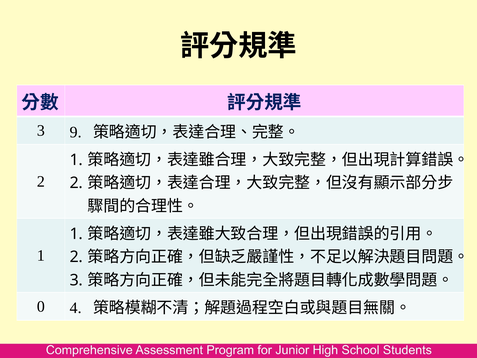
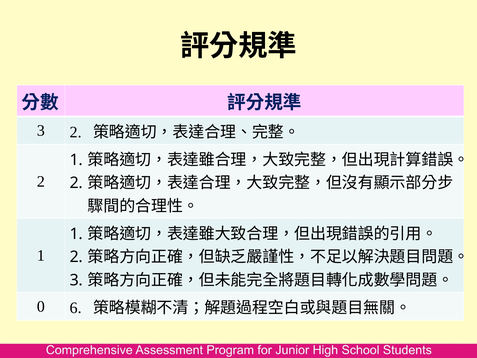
3 9: 9 -> 2 (76, 132)
4: 4 -> 6 (76, 308)
